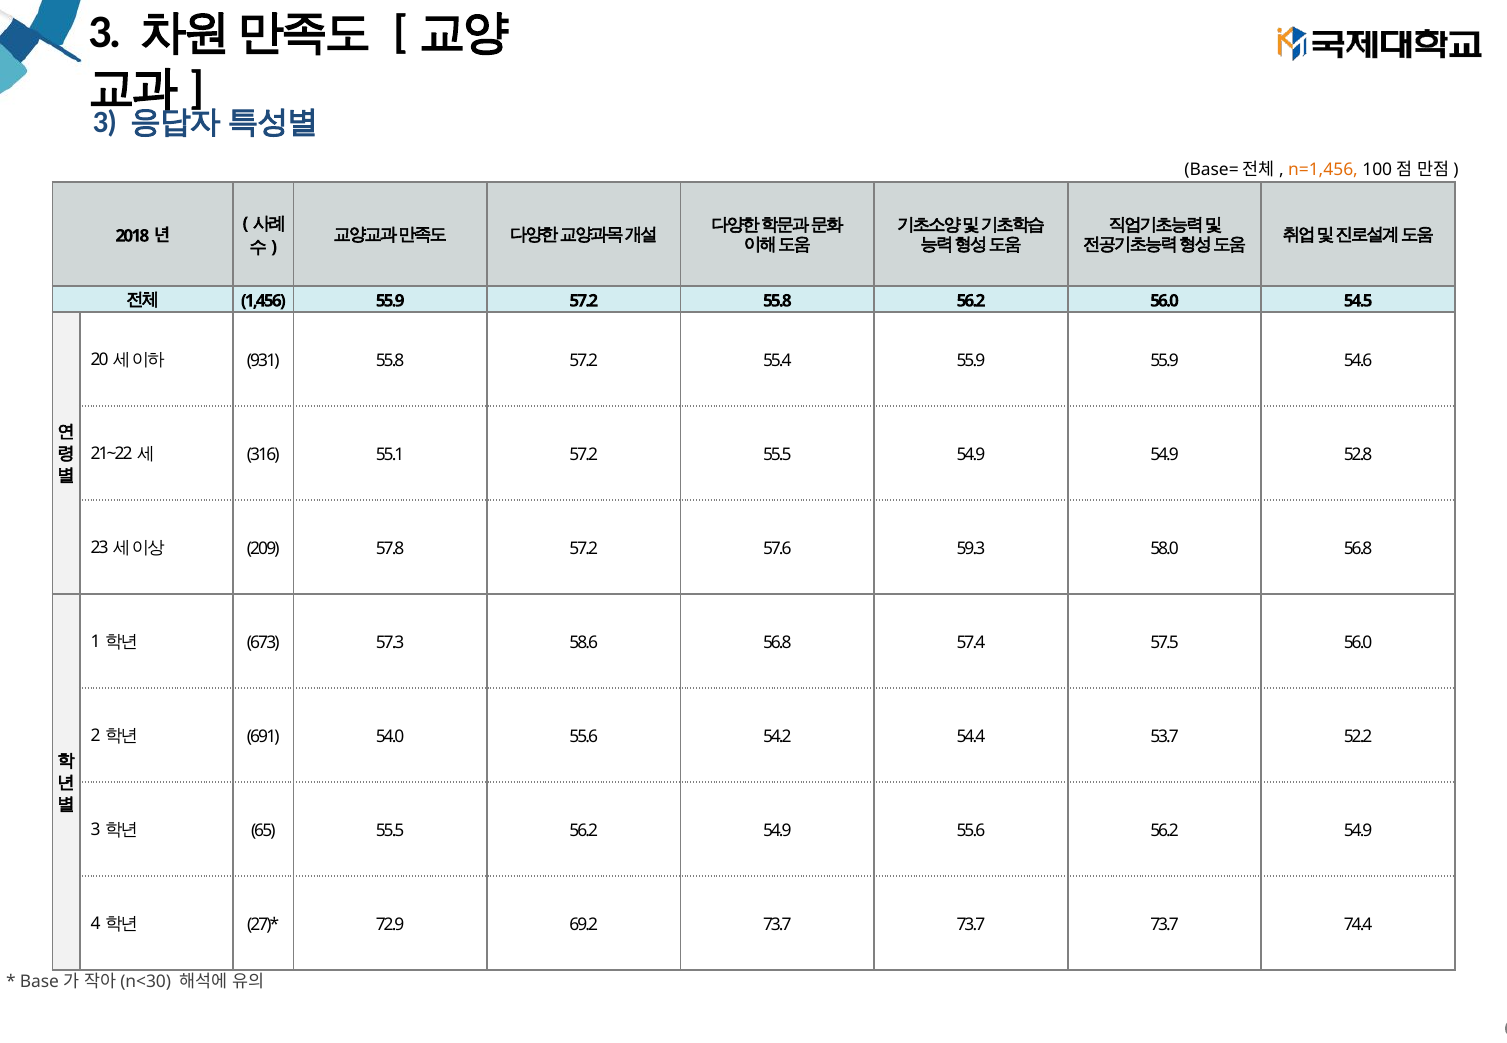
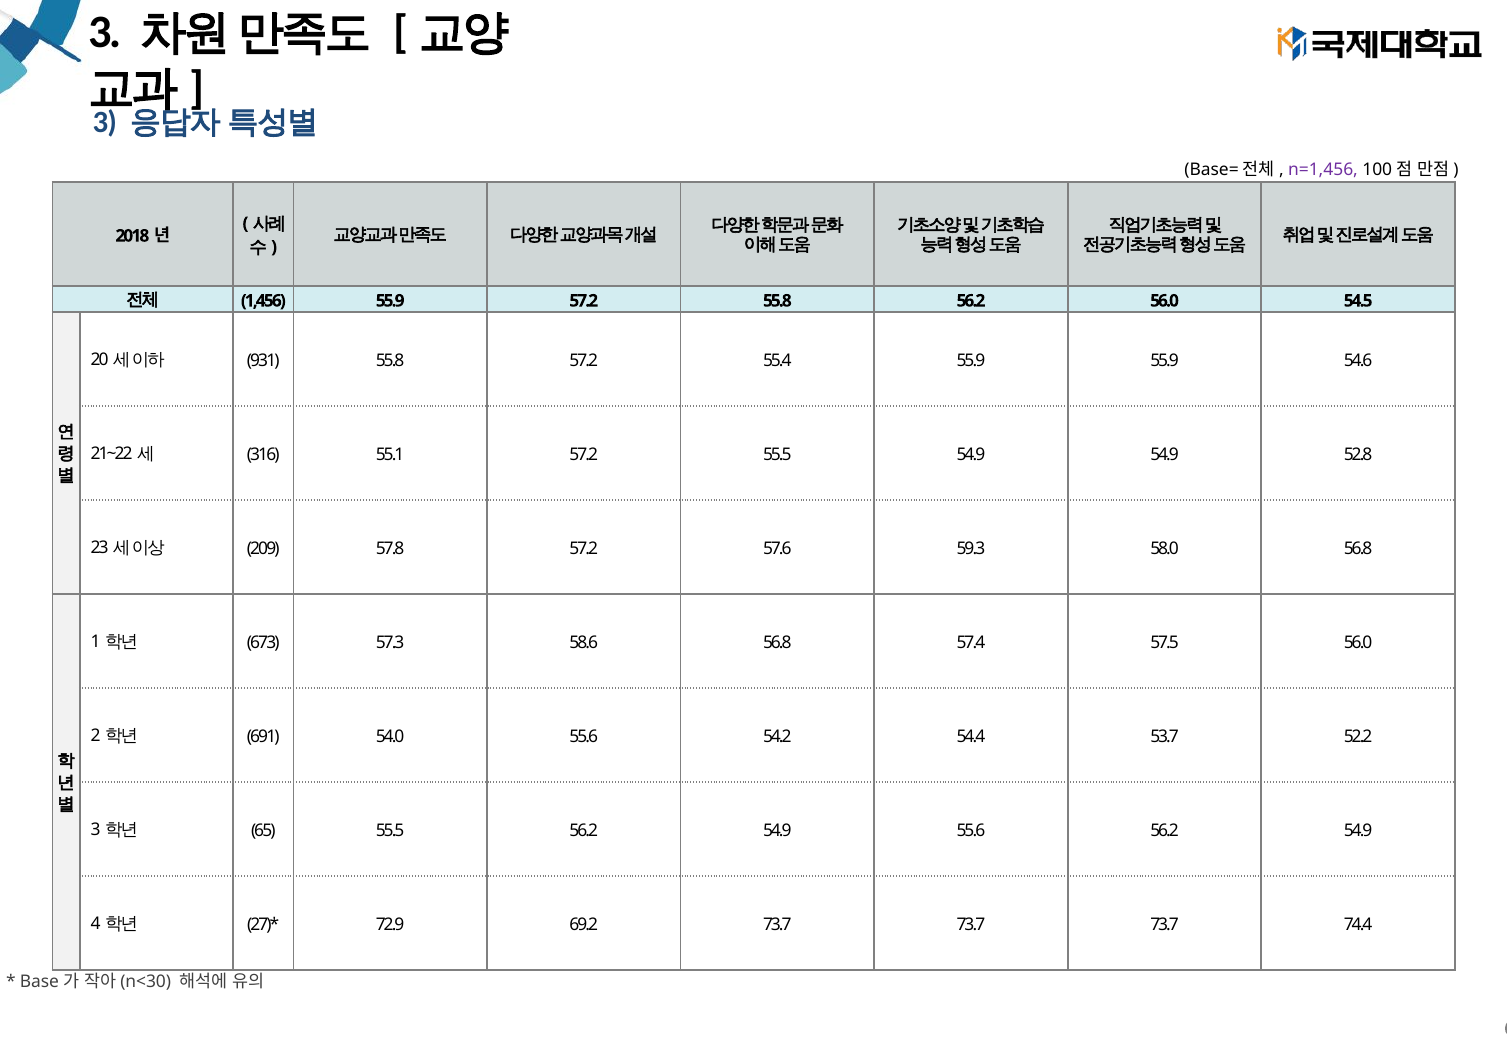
n=1,456 colour: orange -> purple (1323, 170)
